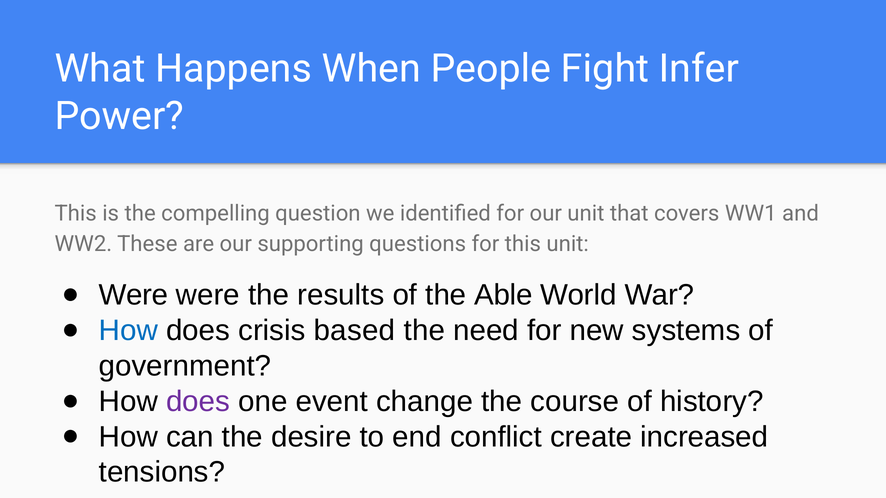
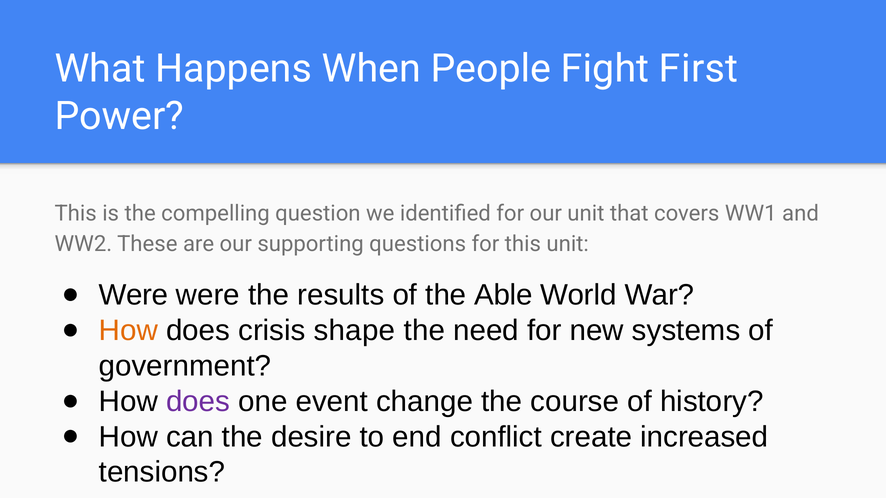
Infer: Infer -> First (699, 69)
How colour: blue -> orange (128, 331)
based: based -> shape (355, 331)
